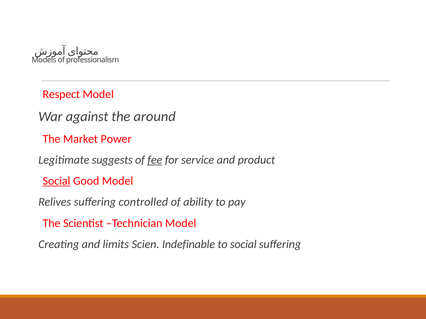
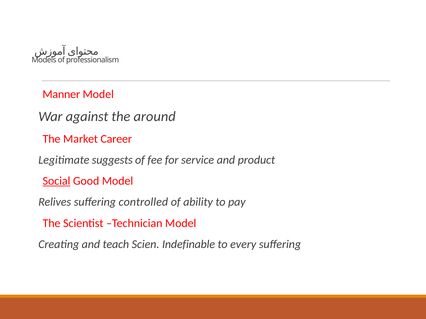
Respect: Respect -> Manner (61, 94)
Power: Power -> Career (116, 139)
fee underline: present -> none (155, 160)
limits: limits -> teach (116, 245)
to social: social -> every (243, 245)
